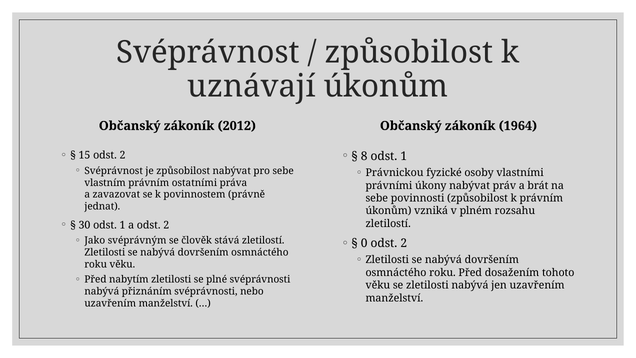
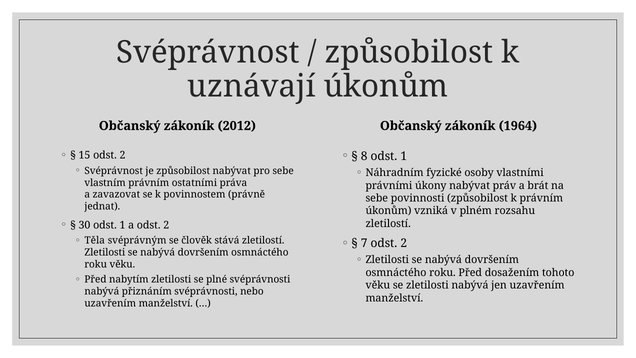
Právnickou: Právnickou -> Náhradním (395, 173)
Jako: Jako -> Těla (95, 240)
0: 0 -> 7 (364, 243)
